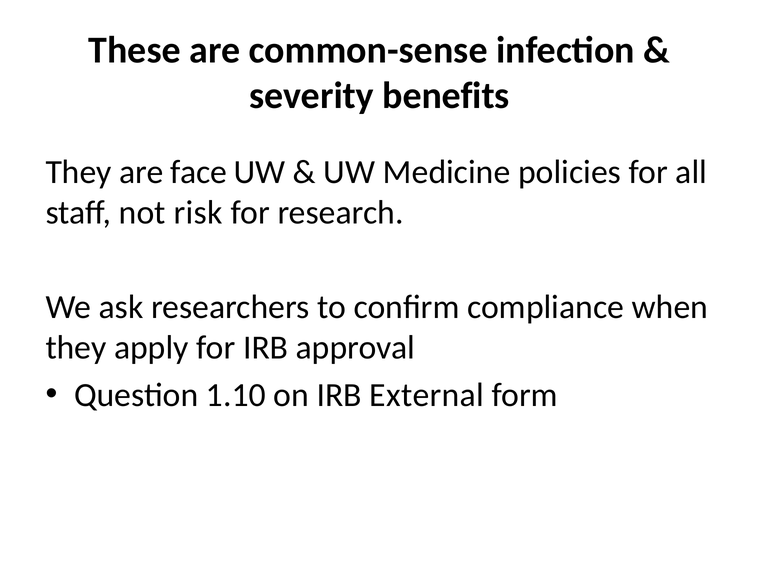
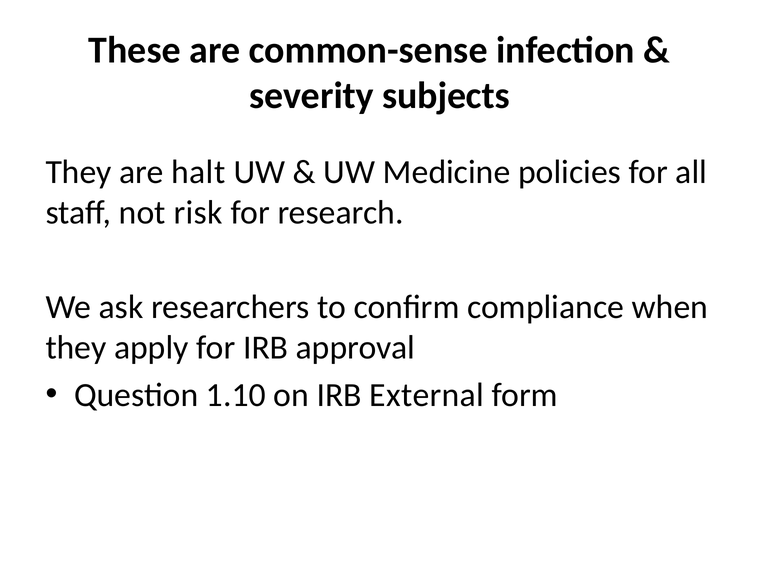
benefits: benefits -> subjects (446, 96)
face: face -> halt (198, 172)
